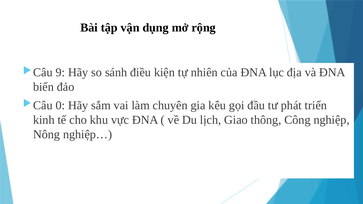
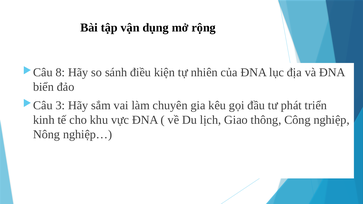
9: 9 -> 8 (60, 73)
0: 0 -> 3 (60, 105)
